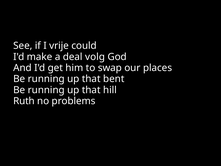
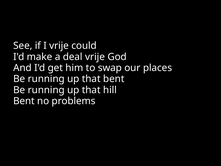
deal volg: volg -> vrije (95, 57)
Ruth: Ruth -> Bent (24, 101)
